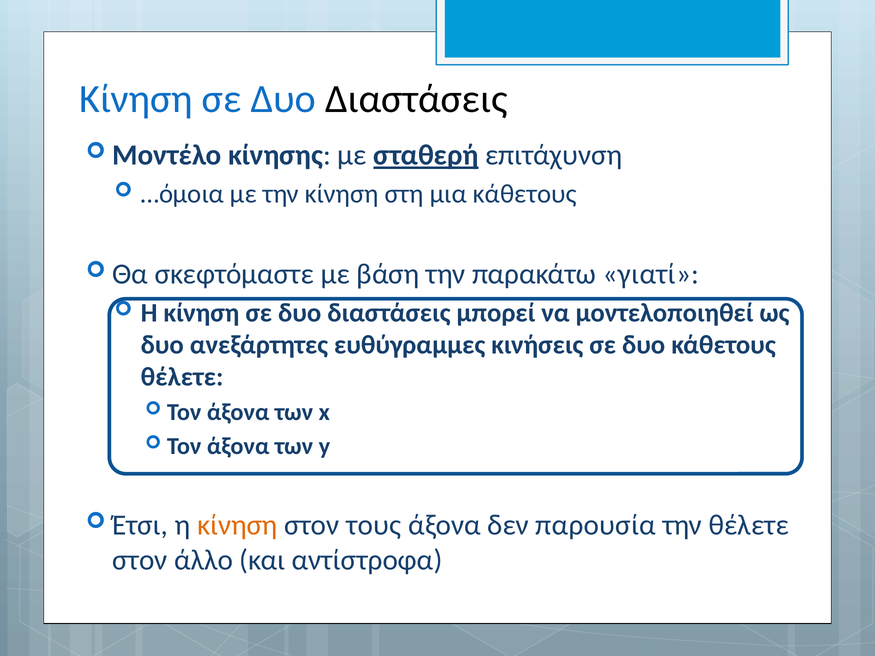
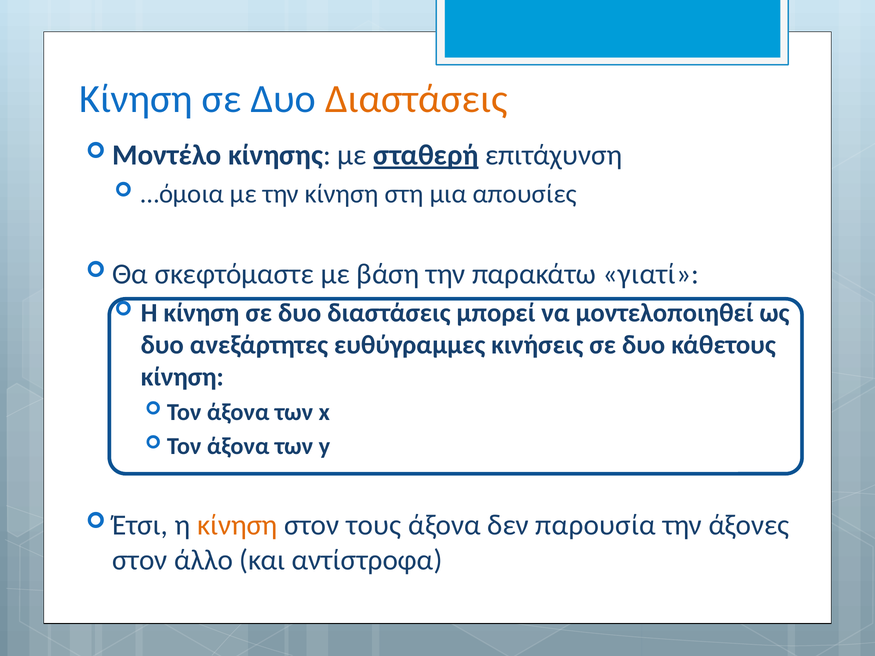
Διαστάσεις colour: black -> orange (416, 99)
μια κάθετους: κάθετους -> απουσίες (525, 194)
θέλετε: θέλετε -> κίνηση (182, 377)
την θέλετε: θέλετε -> άξονες (749, 525)
